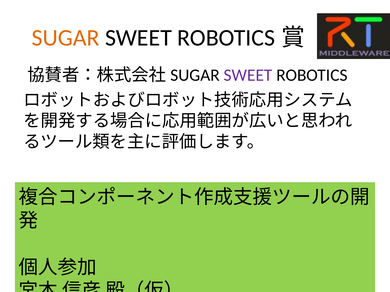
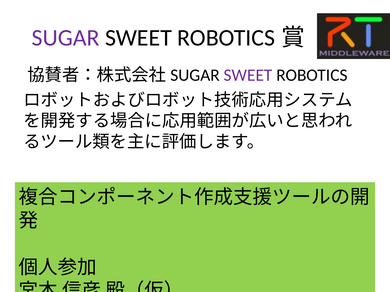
SUGAR colour: orange -> purple (66, 38)
